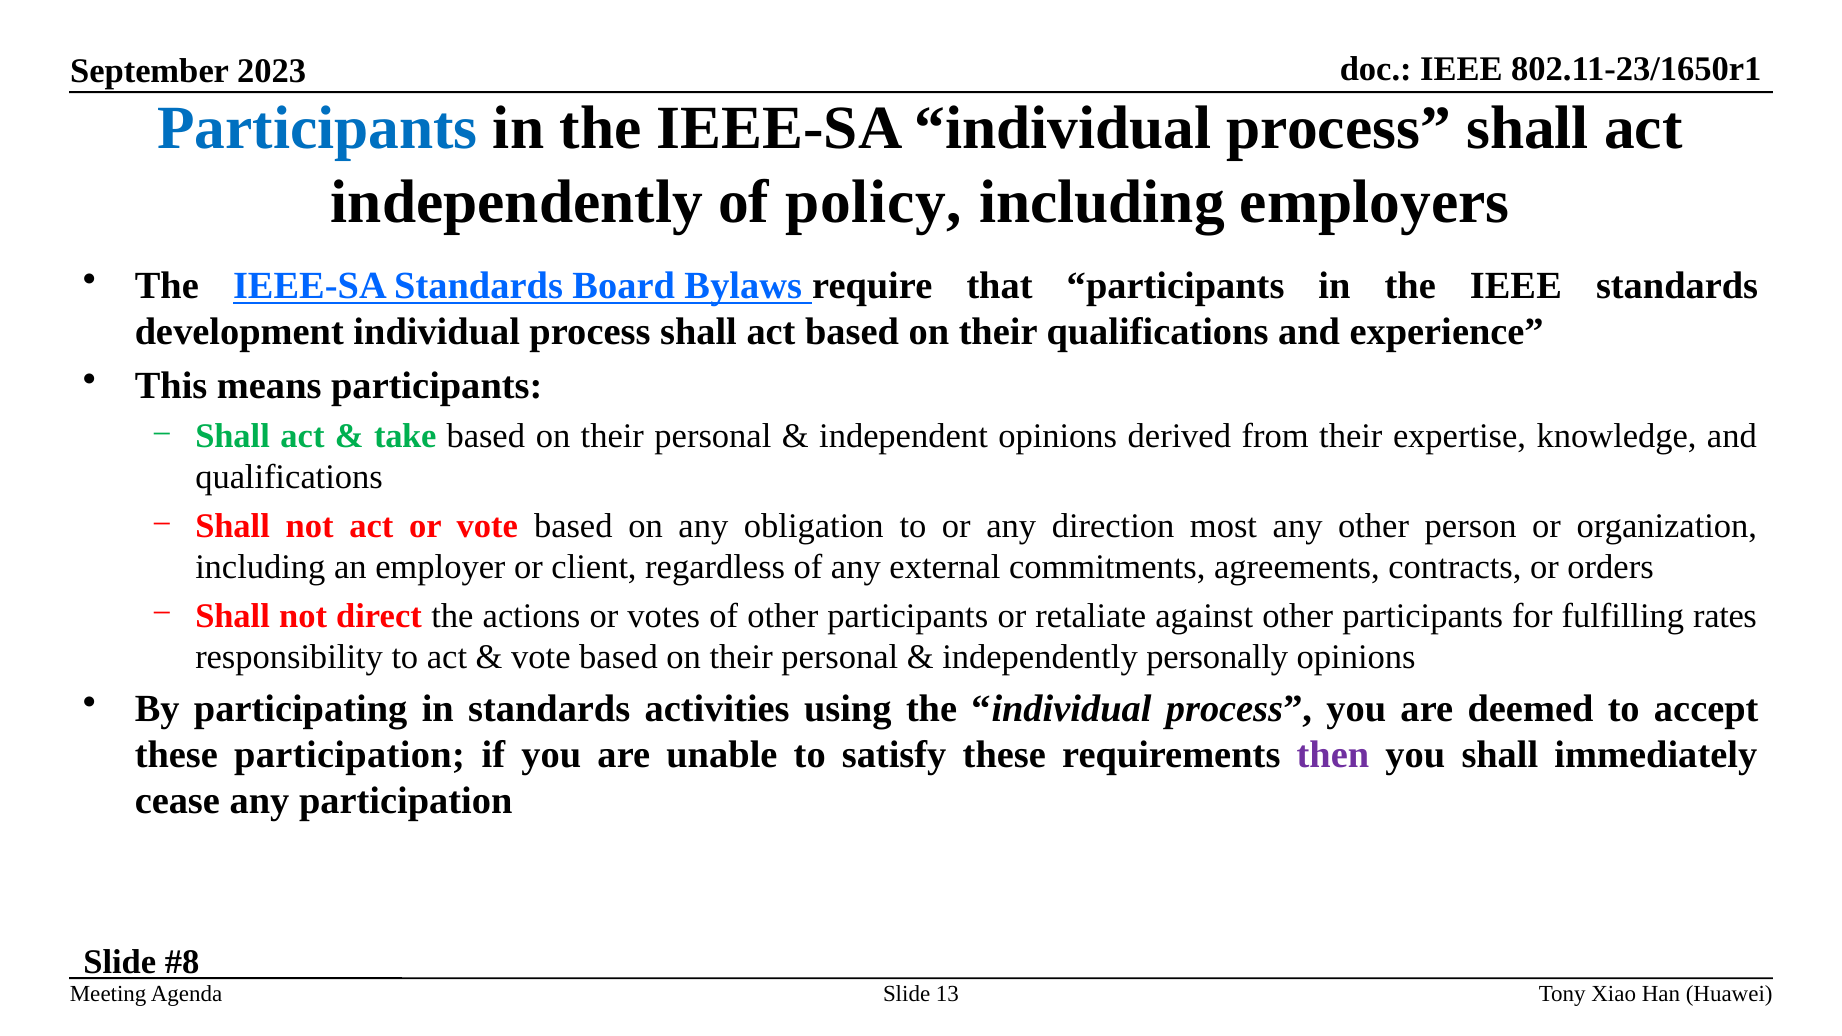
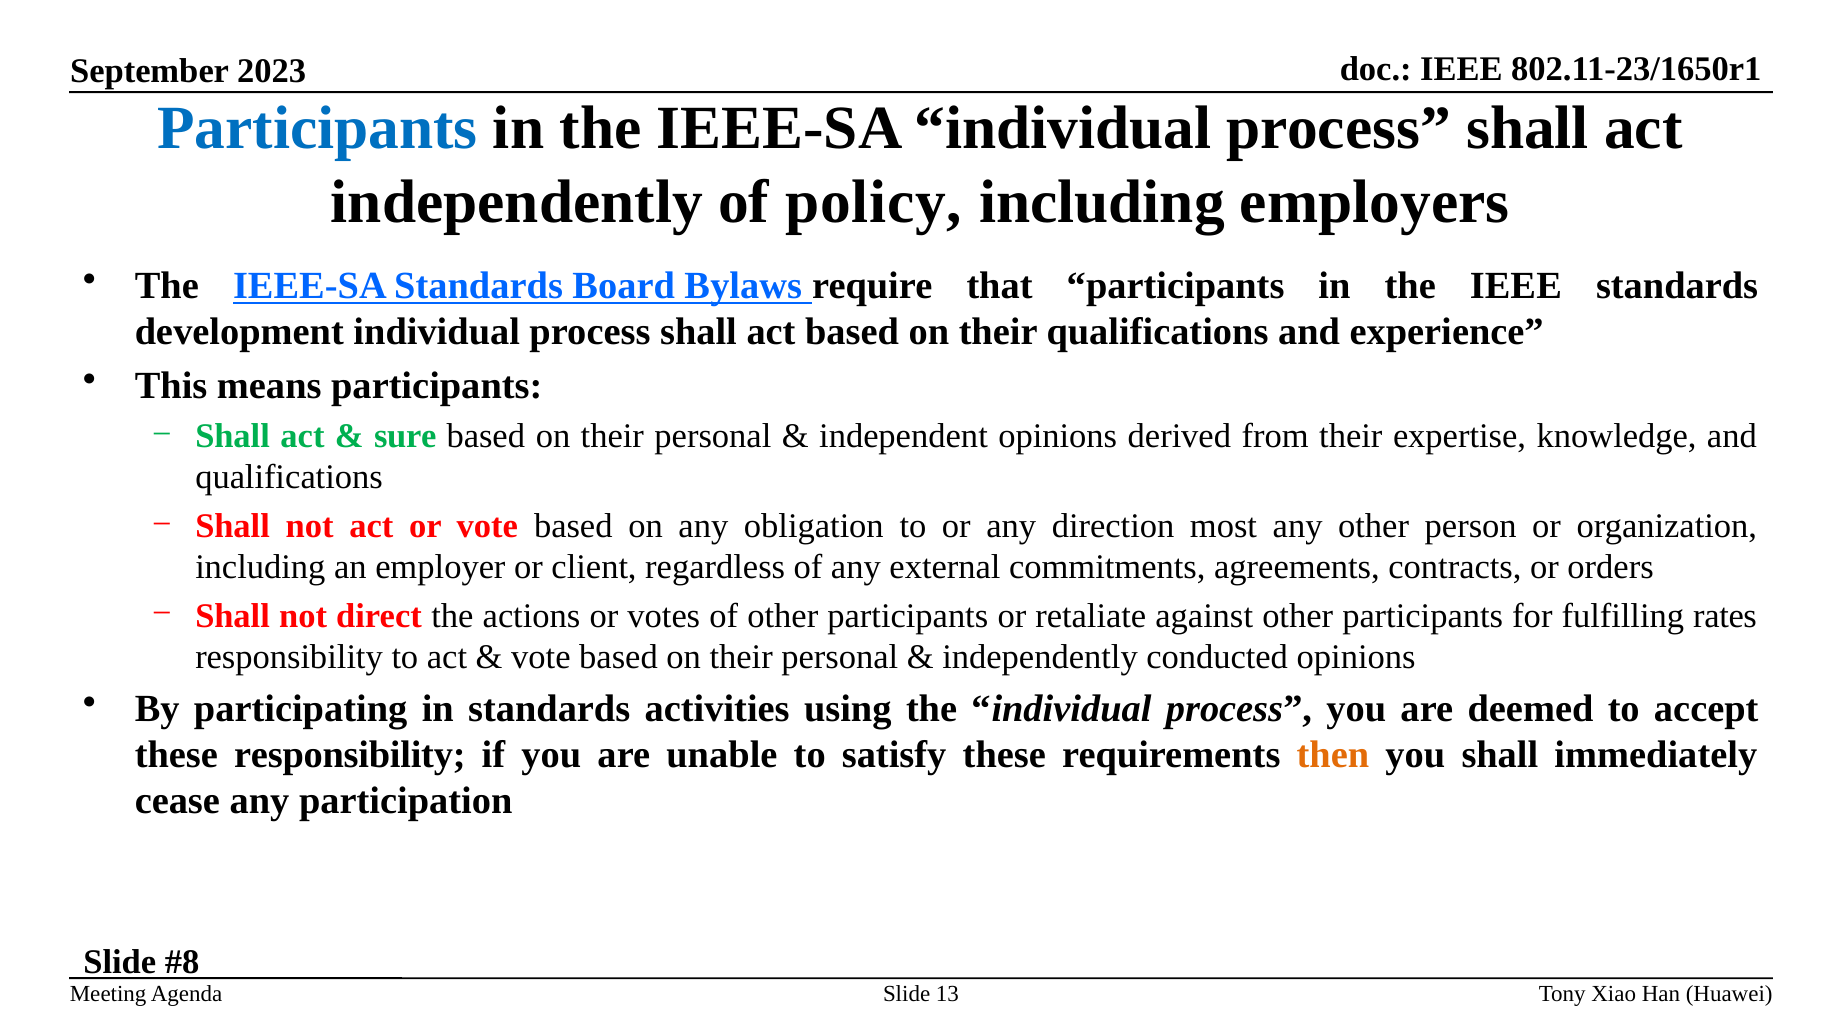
take: take -> sure (405, 436)
personally: personally -> conducted (1217, 657)
these participation: participation -> responsibility (350, 755)
then colour: purple -> orange (1333, 755)
